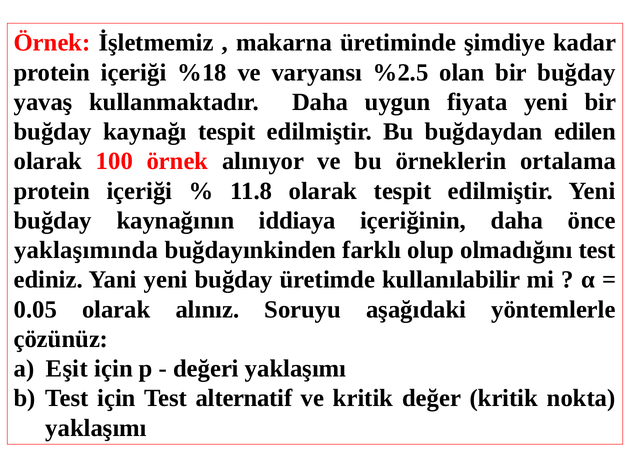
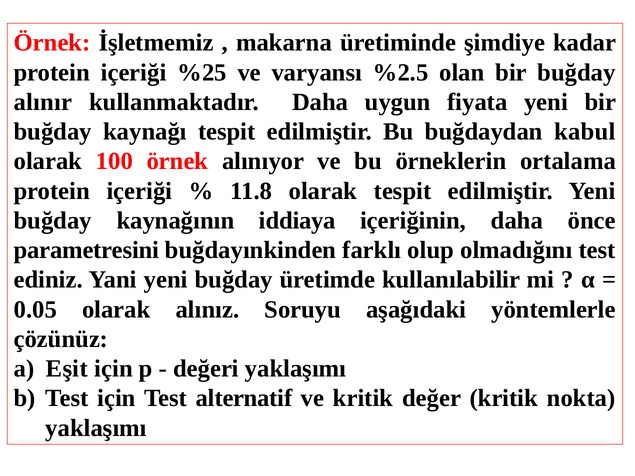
%18: %18 -> %25 (202, 72)
yavaş: yavaş -> alınır (43, 102)
edilen: edilen -> kabul (585, 132)
yaklaşımında: yaklaşımında -> parametresini (86, 250)
